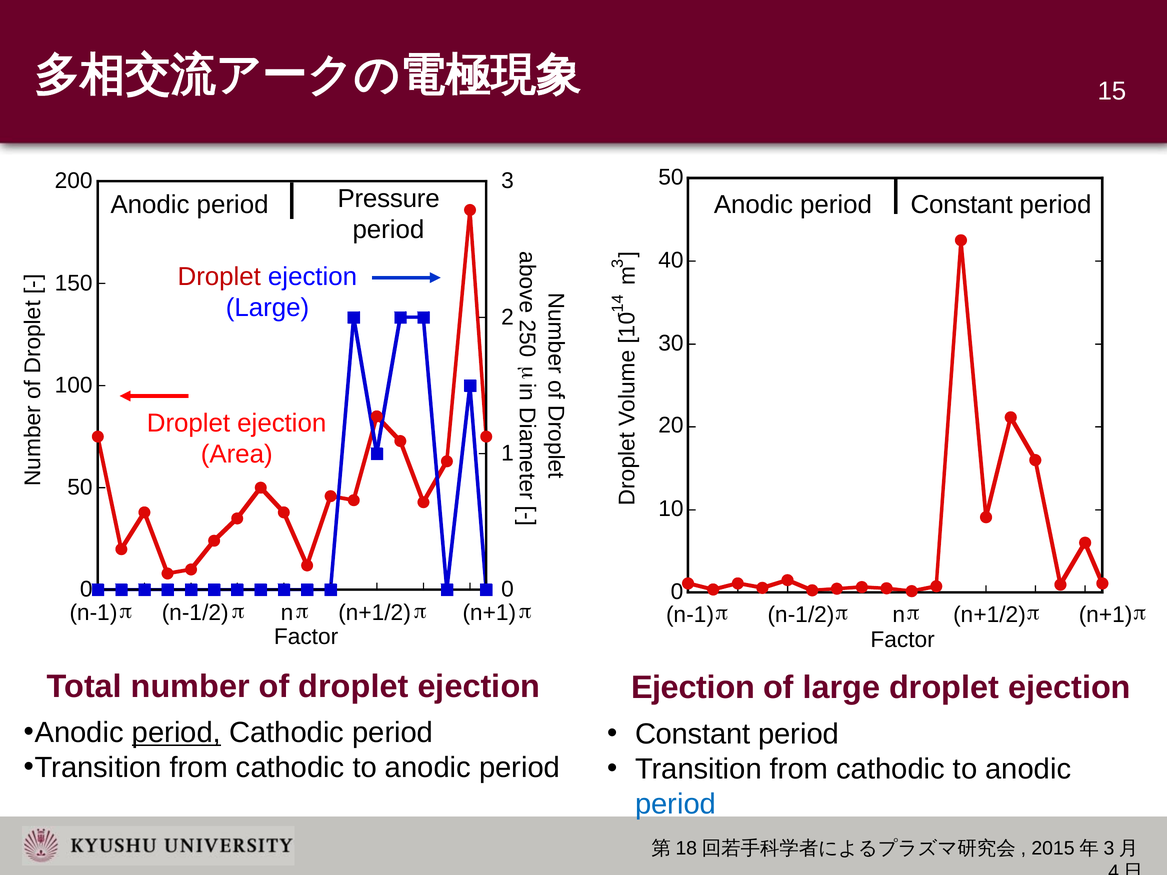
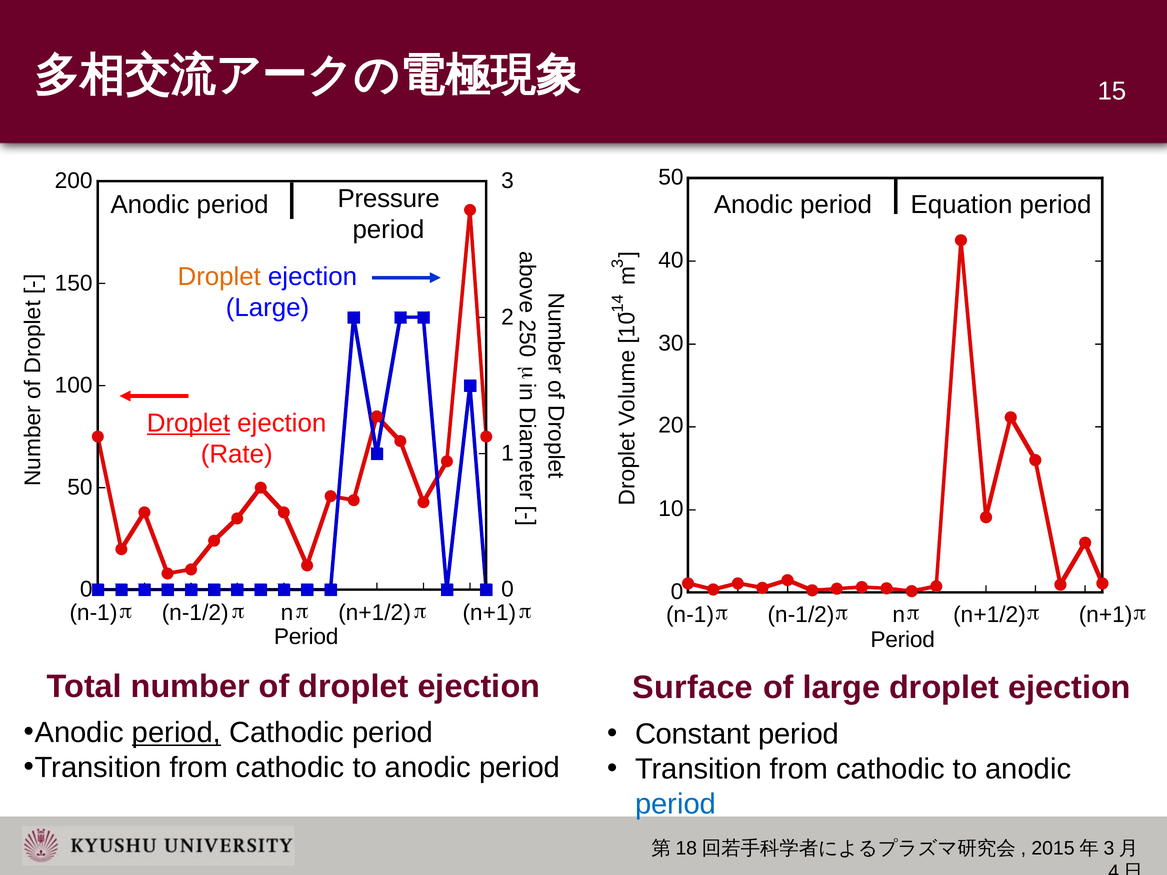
period Constant: Constant -> Equation (962, 205)
Droplet colour: red -> orange (219, 277)
Droplet underline: none -> present (188, 423)
Area: Area -> Rate (237, 455)
Factor: Factor -> Period (306, 637)
Factor: Factor -> Period (903, 640)
Ejection: Ejection -> Surface (693, 688)
